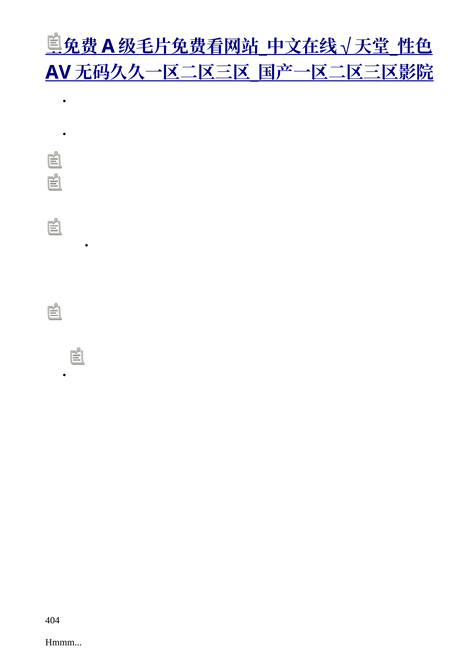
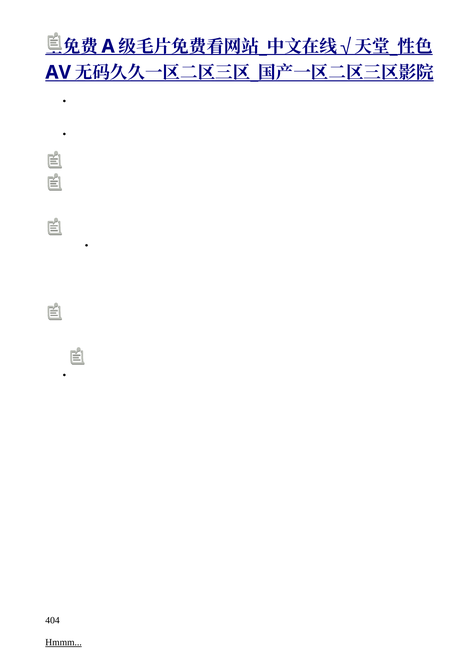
Hmmm underline: none -> present (64, 643)
